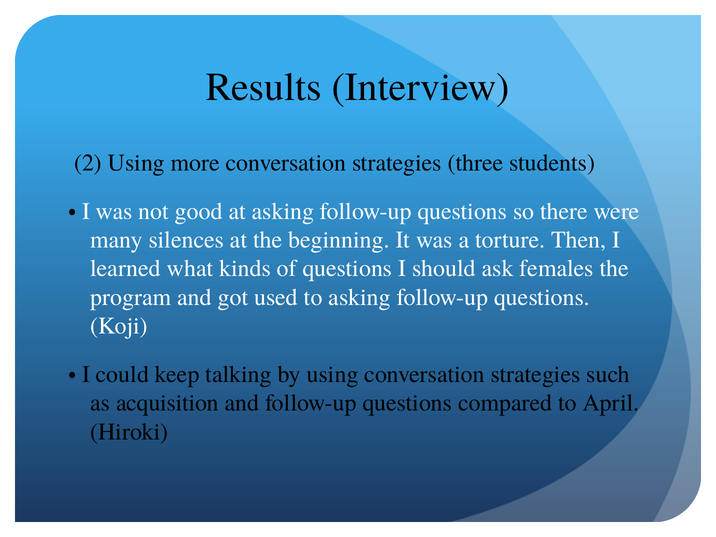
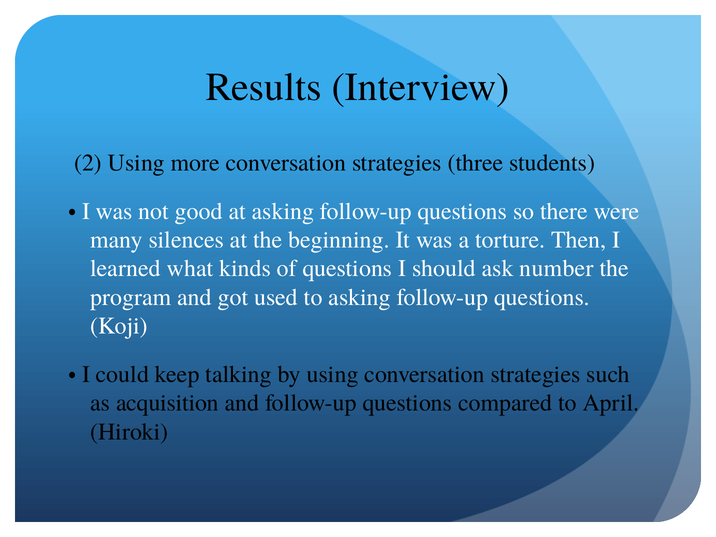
females: females -> number (556, 269)
